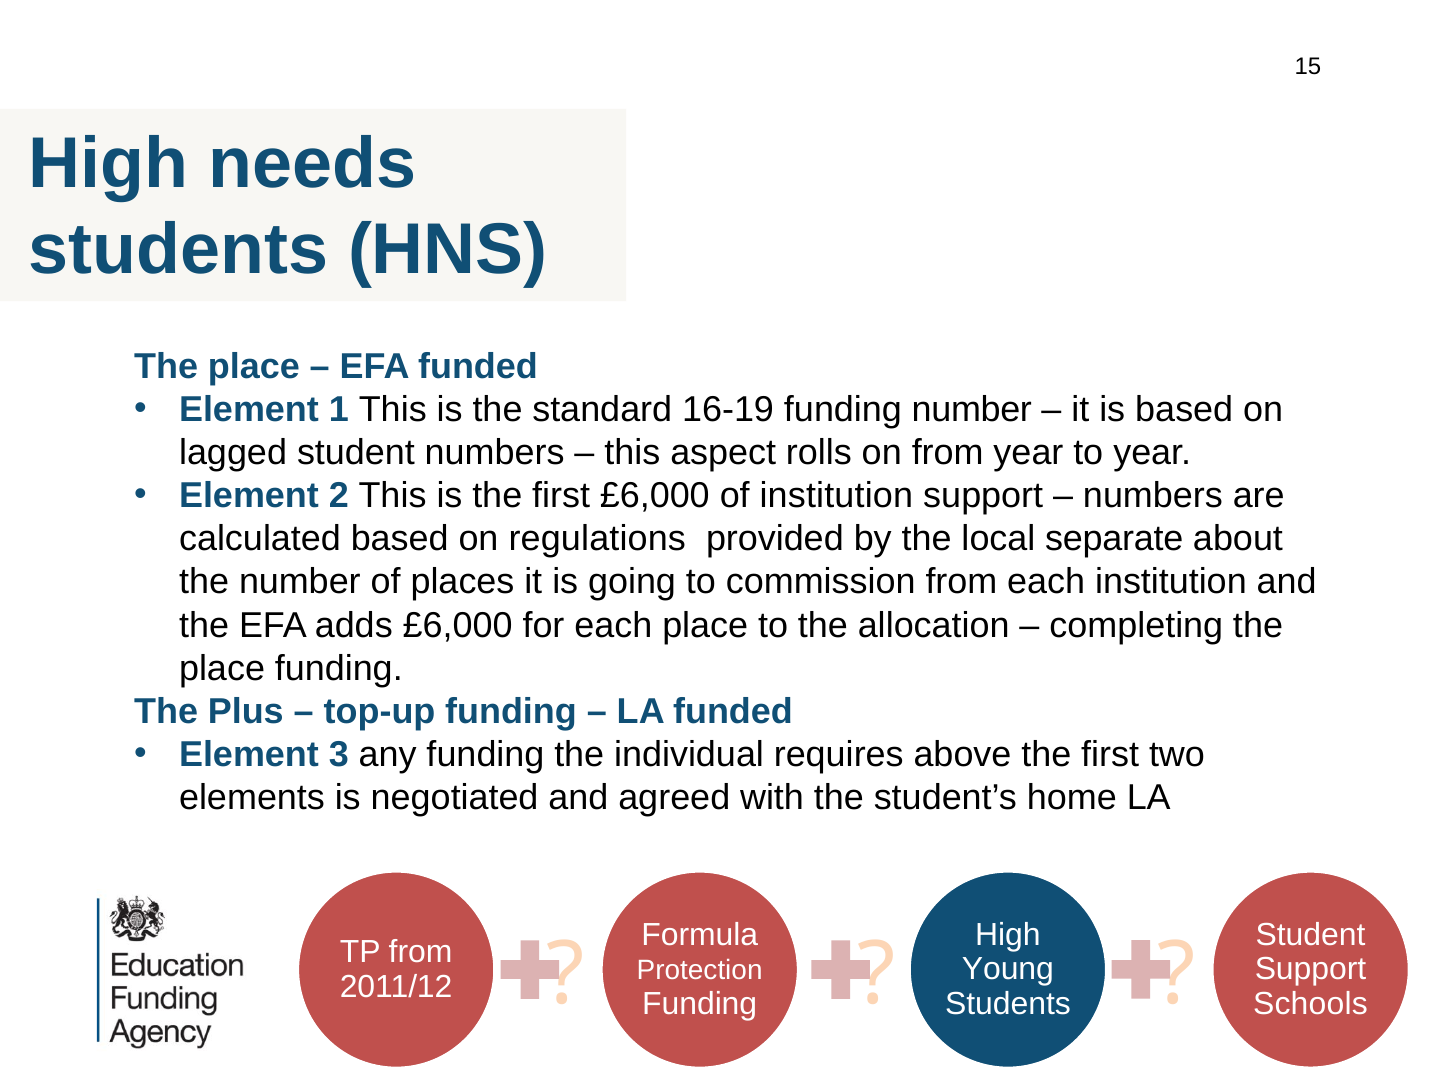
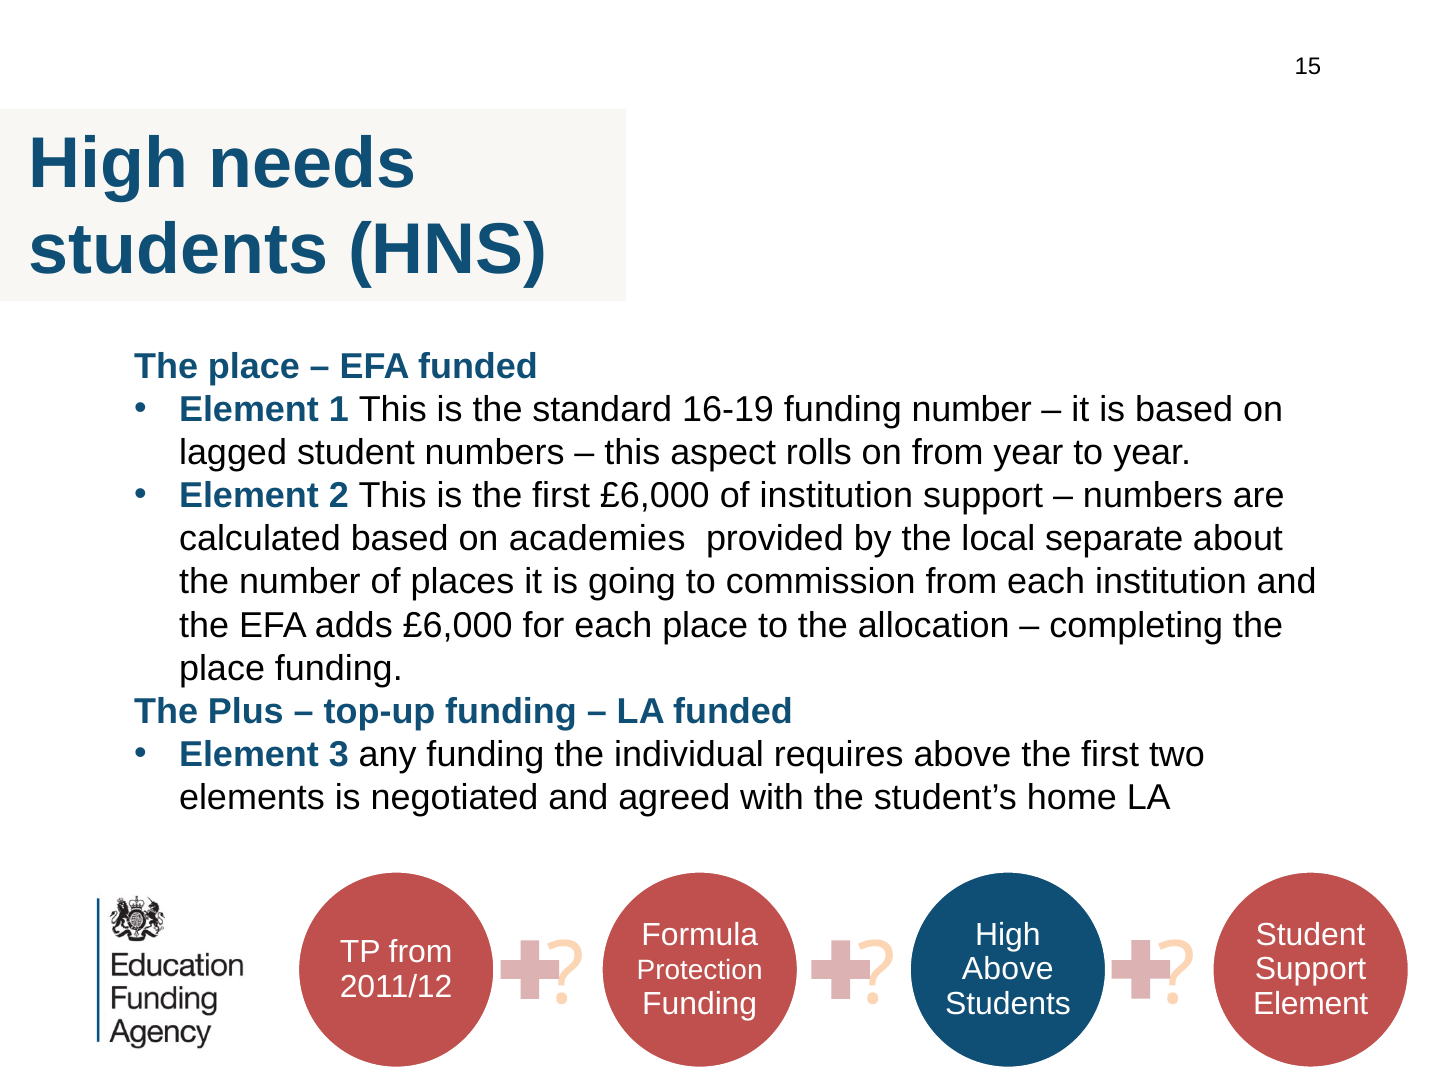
regulations: regulations -> academies (597, 539)
Young: Young -> Above (1008, 970)
Schools: Schools -> Element (1311, 1004)
